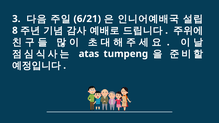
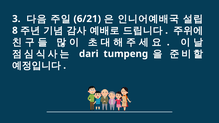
atas: atas -> dari (89, 54)
